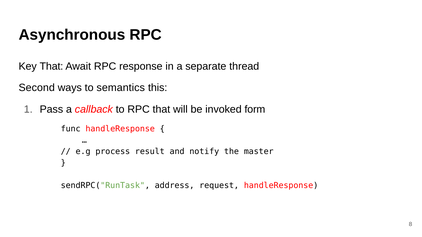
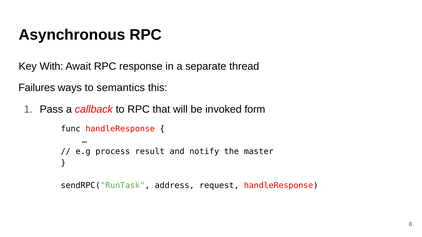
Key That: That -> With (51, 66)
Second: Second -> Failures (37, 88)
